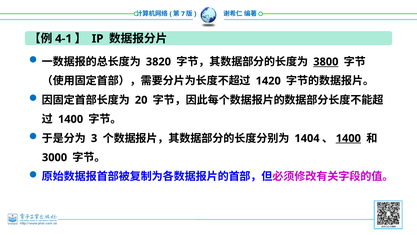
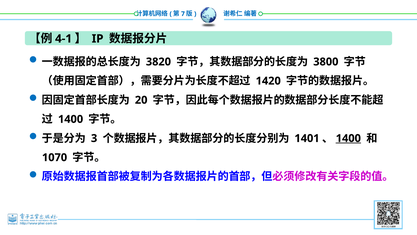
3800 underline: present -> none (326, 62)
1404: 1404 -> 1401 (307, 138)
3000: 3000 -> 1070 (55, 157)
